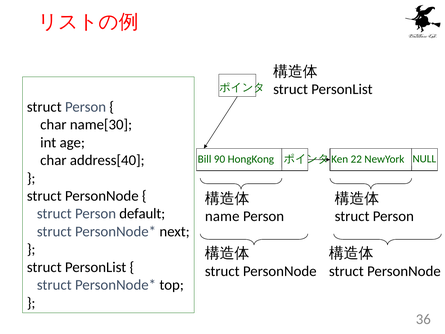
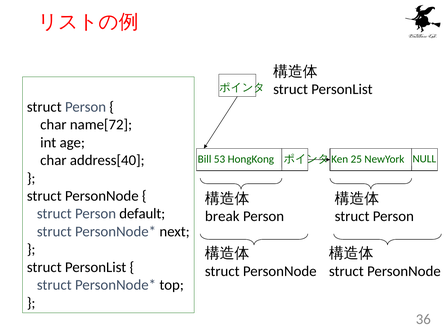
name[30: name[30 -> name[72 (101, 125)
90: 90 -> 53 (220, 159)
22: 22 -> 25 (356, 159)
name: name -> break (222, 216)
